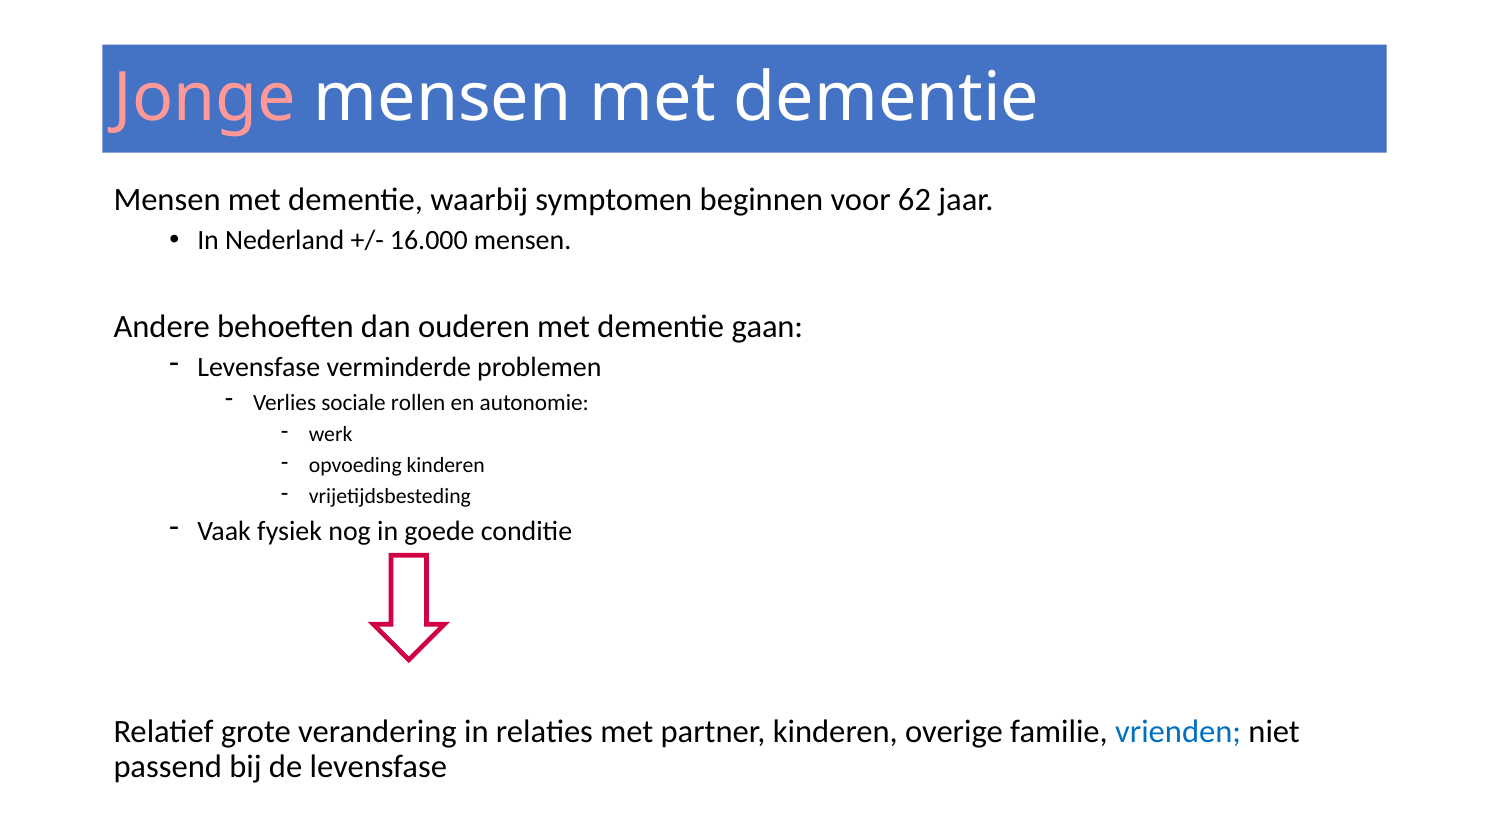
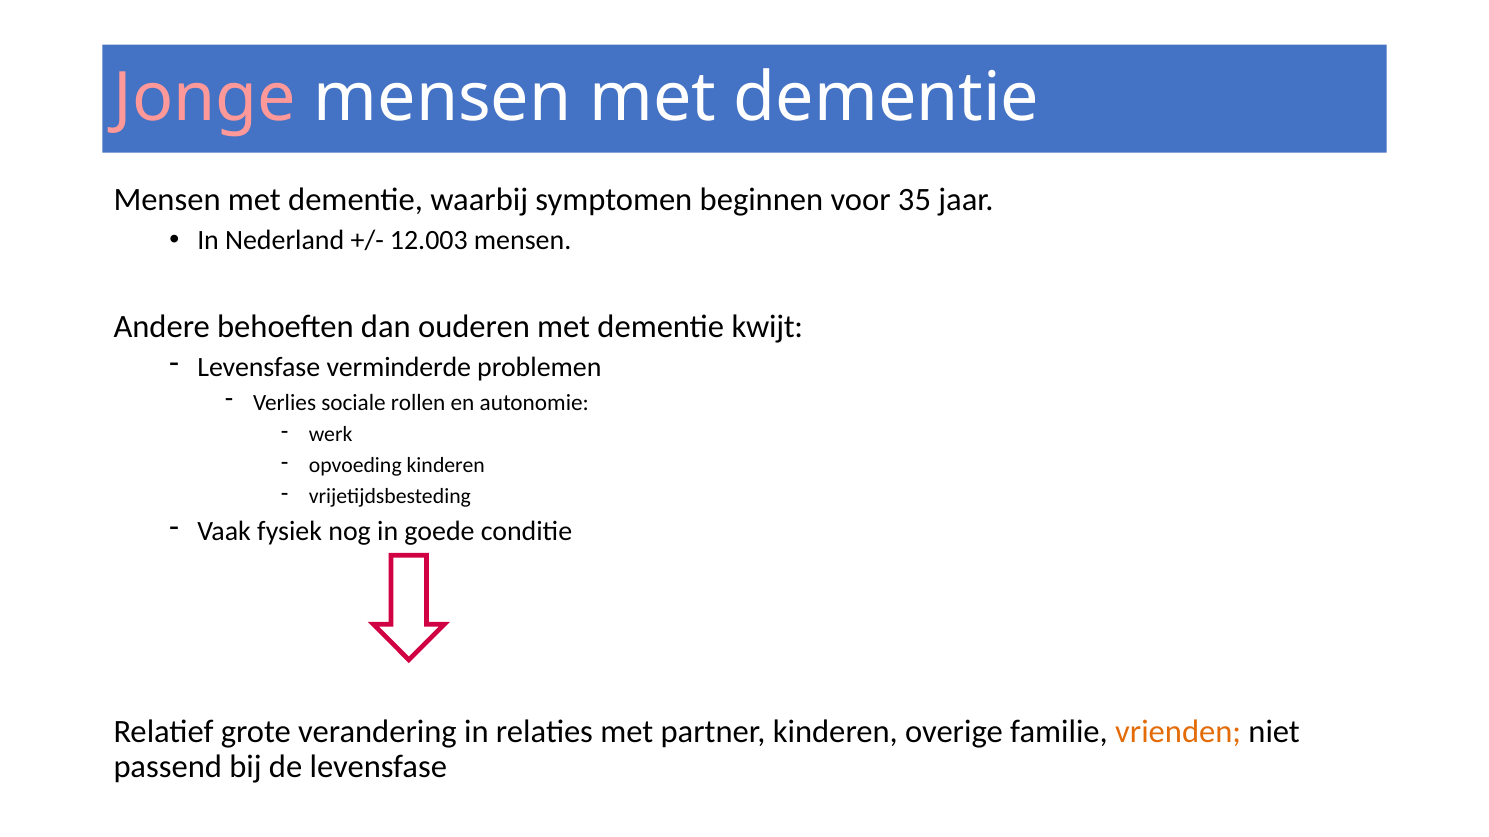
62: 62 -> 35 (914, 200)
16.000: 16.000 -> 12.003 (429, 241)
gaan: gaan -> kwijt (767, 327)
vrienden colour: blue -> orange (1178, 732)
